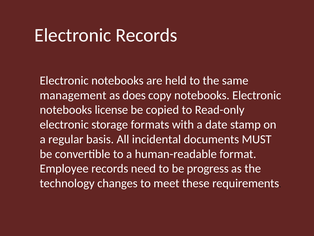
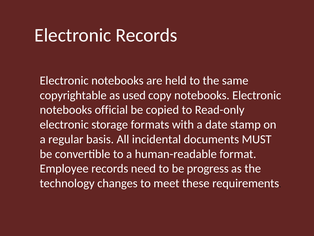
management: management -> copyrightable (73, 95)
does: does -> used (134, 95)
license: license -> official (111, 110)
